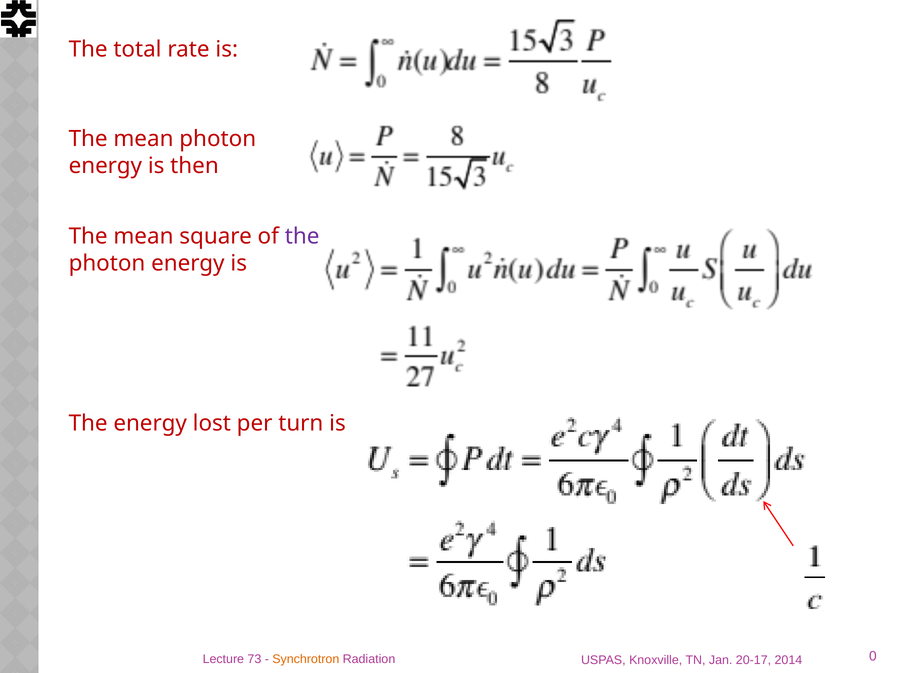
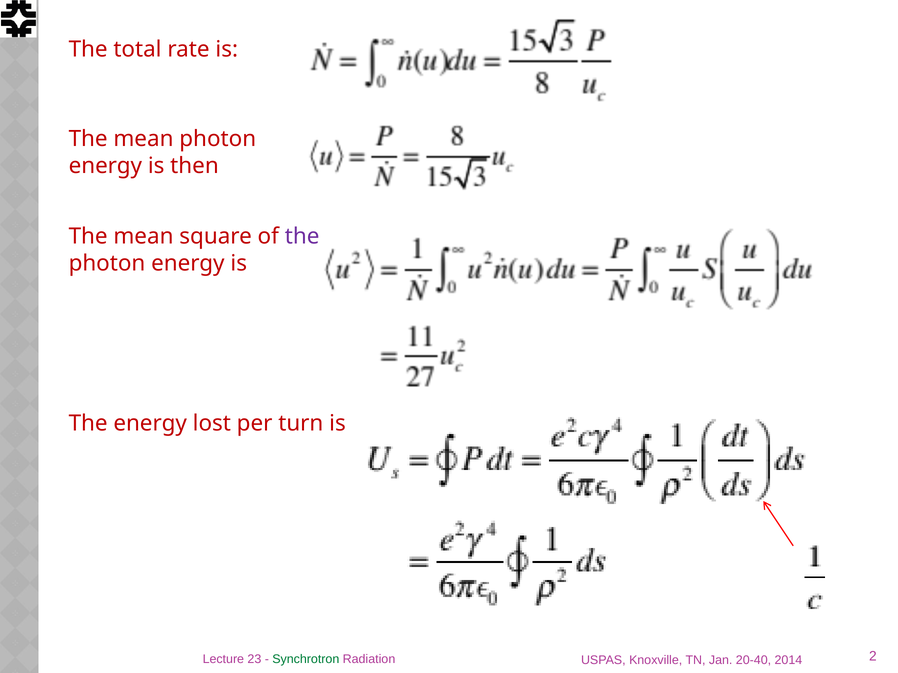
73: 73 -> 23 (254, 660)
Synchrotron colour: orange -> green (306, 660)
0: 0 -> 2 (873, 657)
20-17: 20-17 -> 20-40 (754, 661)
